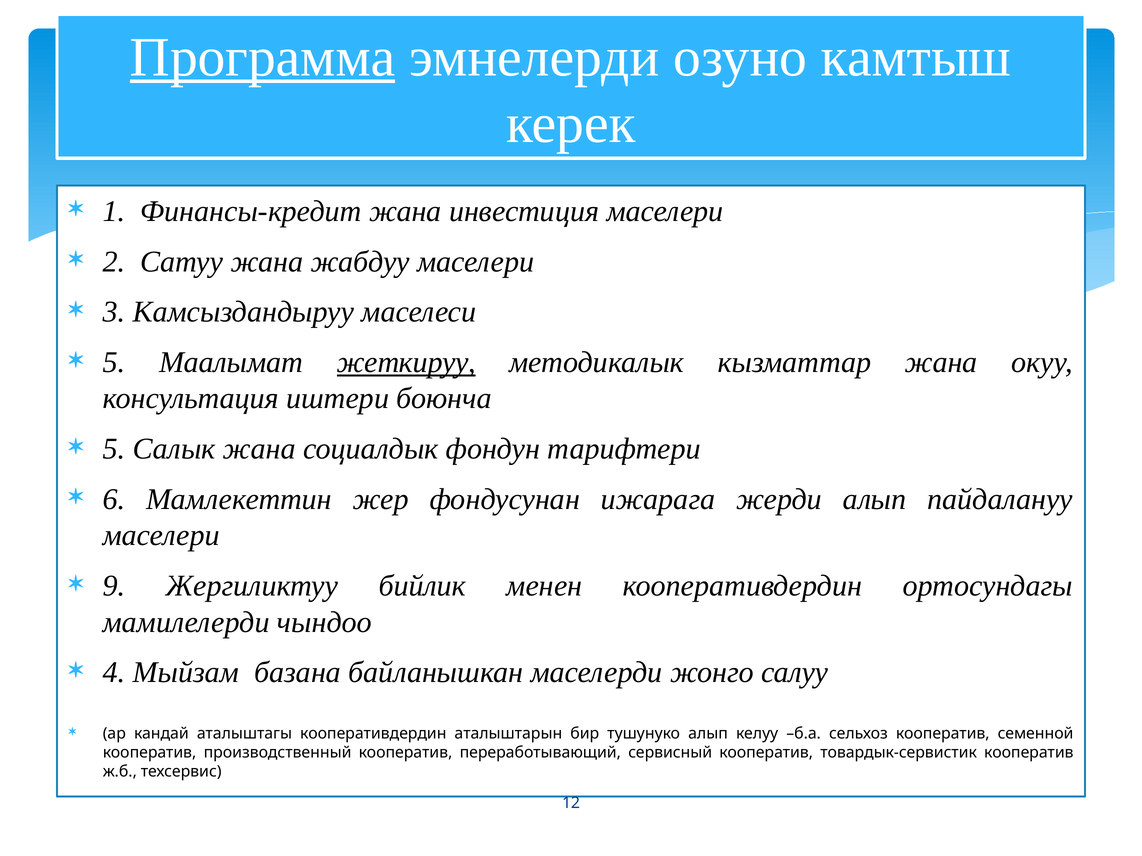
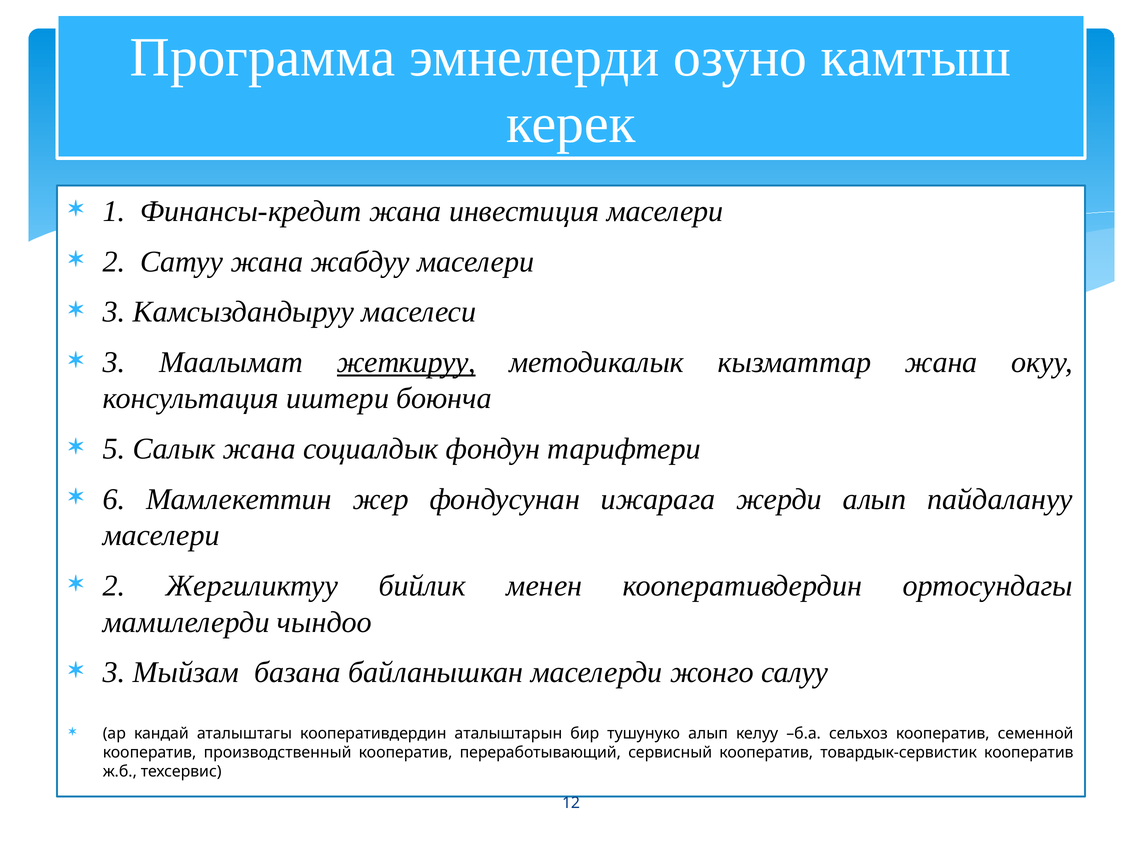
Программа underline: present -> none (263, 57)
5: 5 -> 3 (114, 363)
9: 9 -> 2 (114, 586)
4: 4 -> 3 (114, 673)
